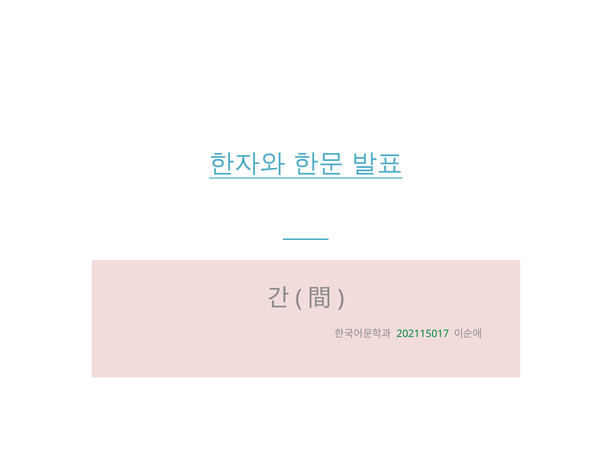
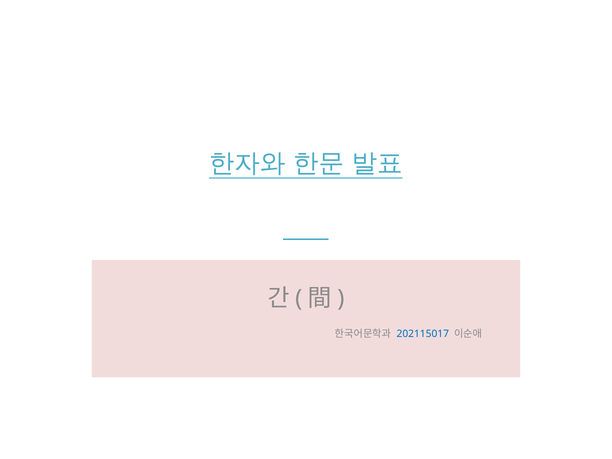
202115017 colour: green -> blue (423, 334)
